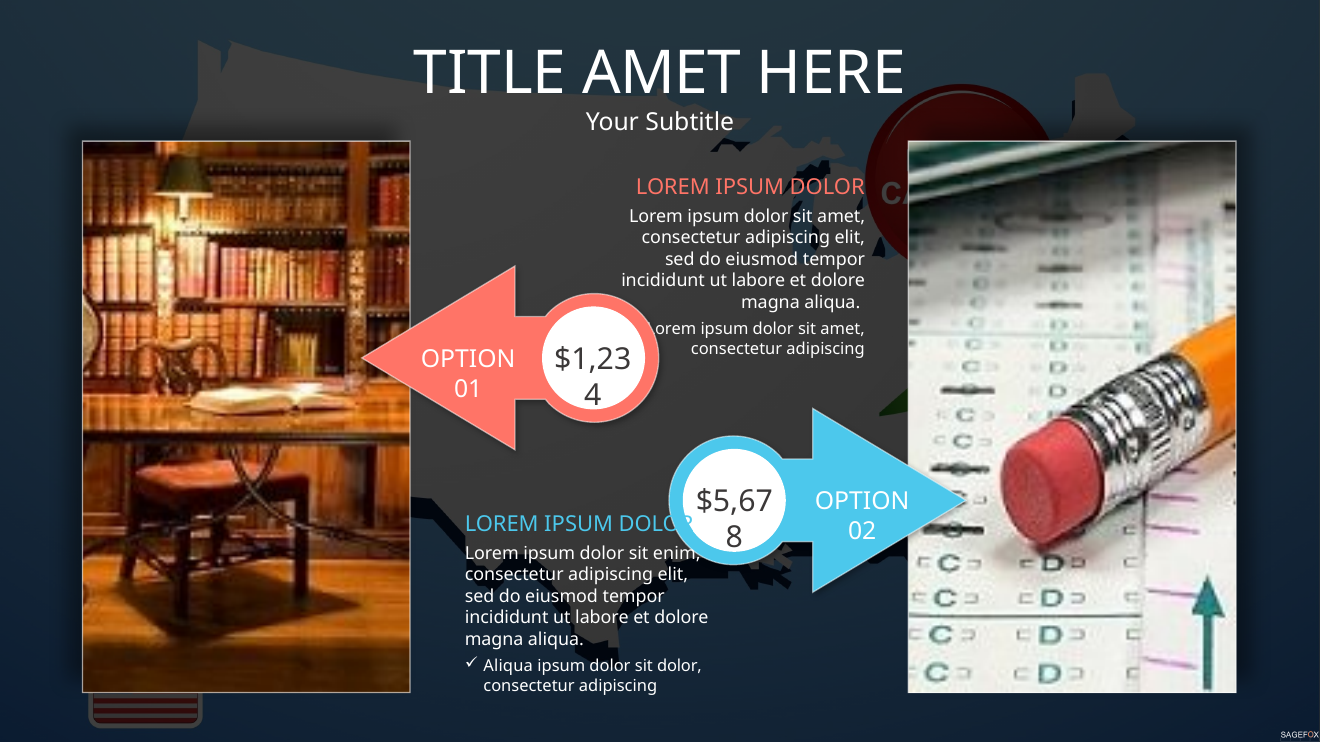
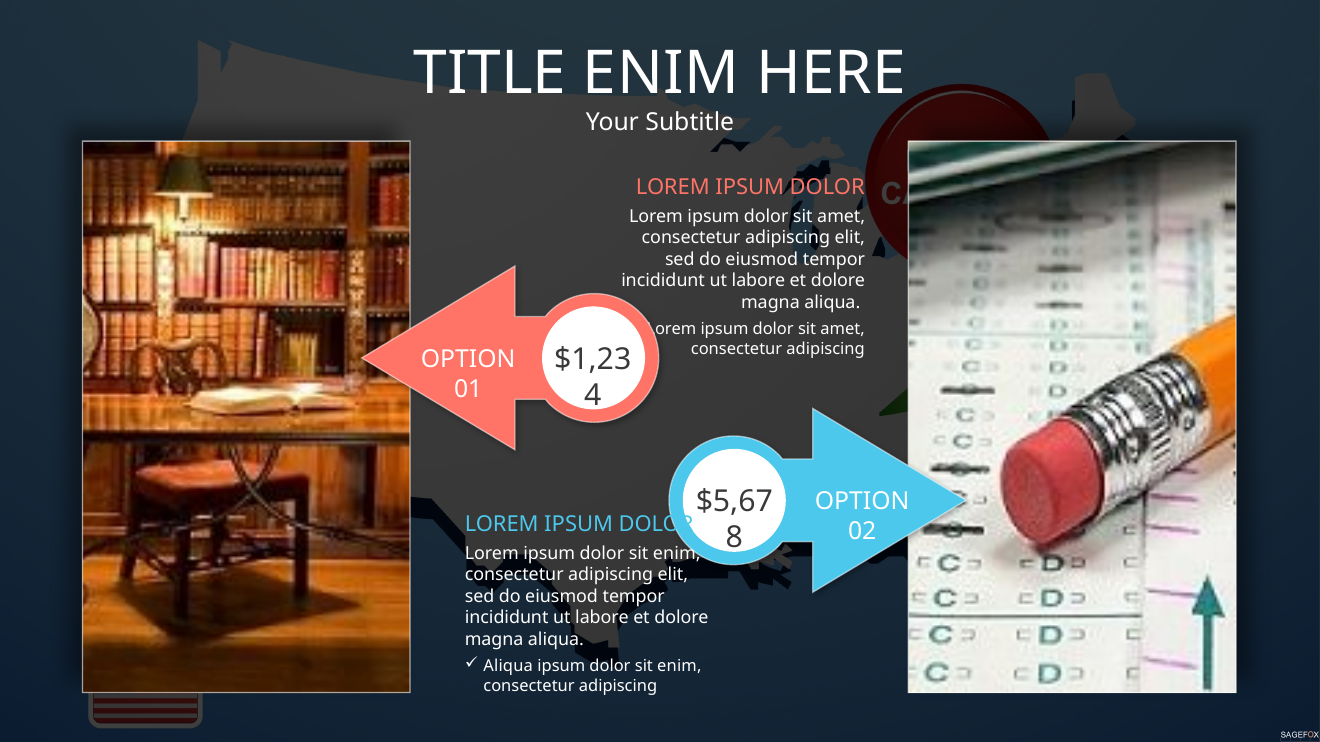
TITLE AMET: AMET -> ENIM (661, 73)
dolor: dolor -> enim (679, 667)
